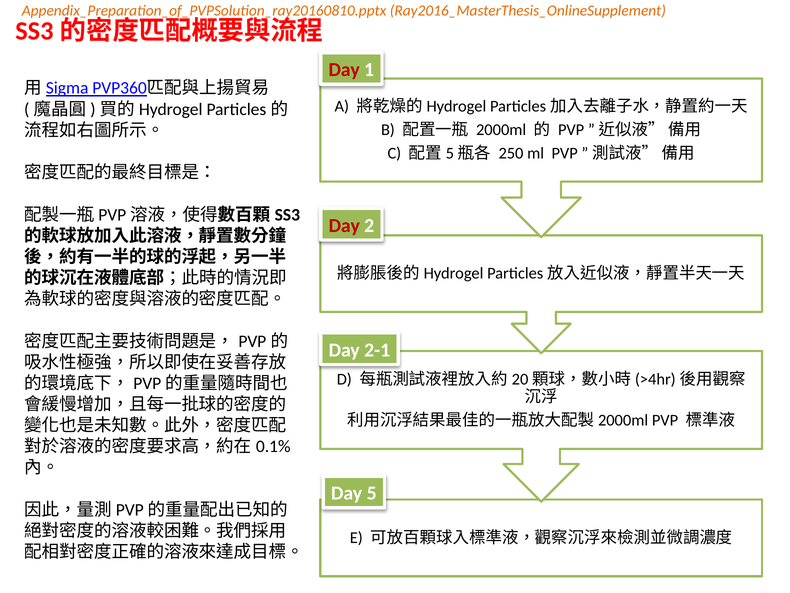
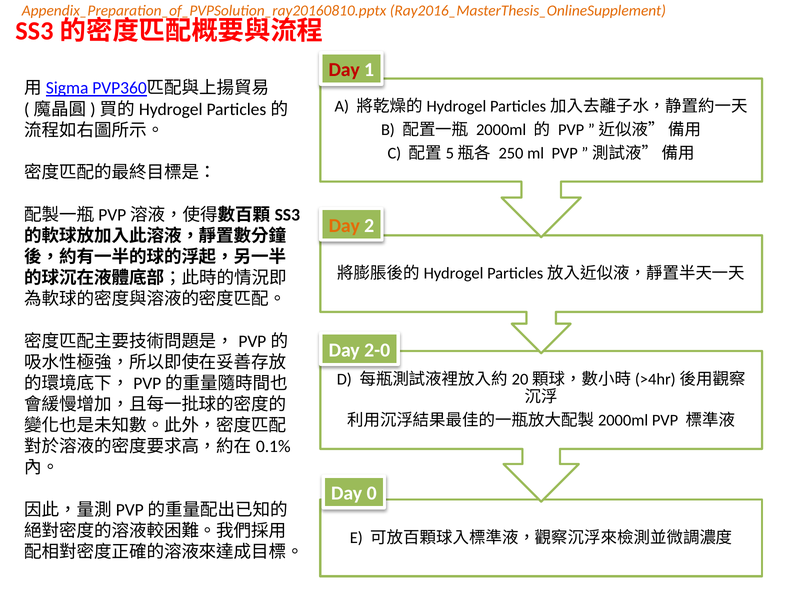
Day colour: red -> orange (344, 225)
2-1: 2-1 -> 2-0 (377, 350)
5: 5 -> 0 (372, 493)
